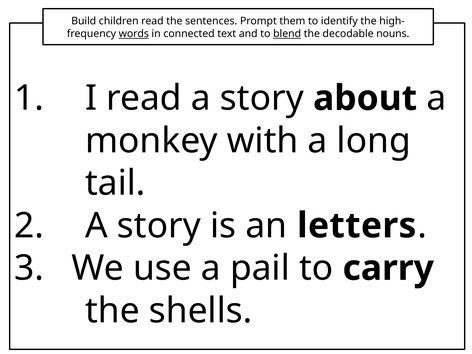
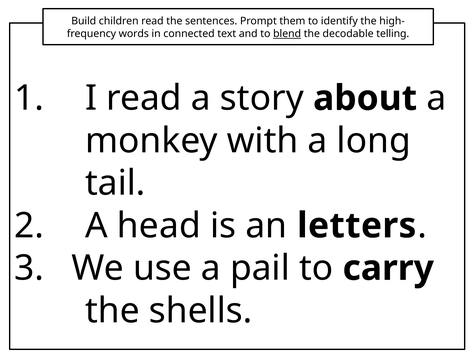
words underline: present -> none (134, 34)
nouns: nouns -> telling (393, 34)
story: story -> head (159, 226)
